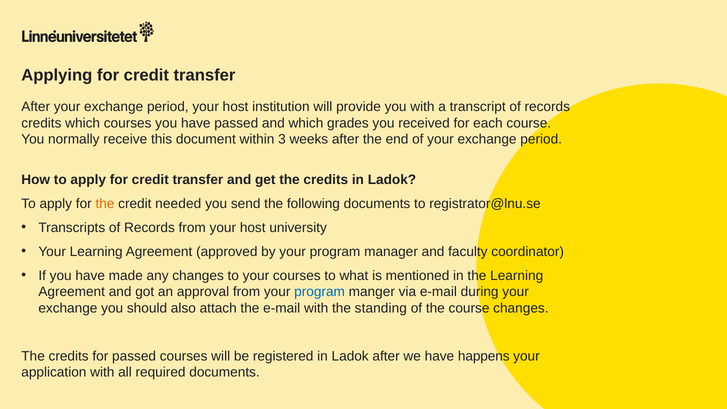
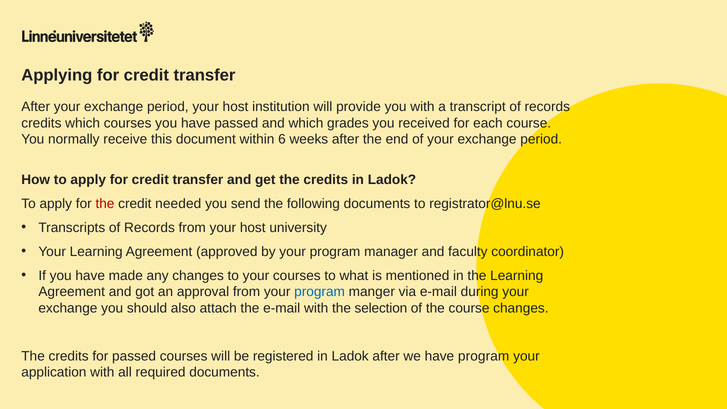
3: 3 -> 6 (282, 139)
the colour: orange -> red (105, 204)
standing: standing -> selection (381, 308)
have happens: happens -> program (484, 356)
